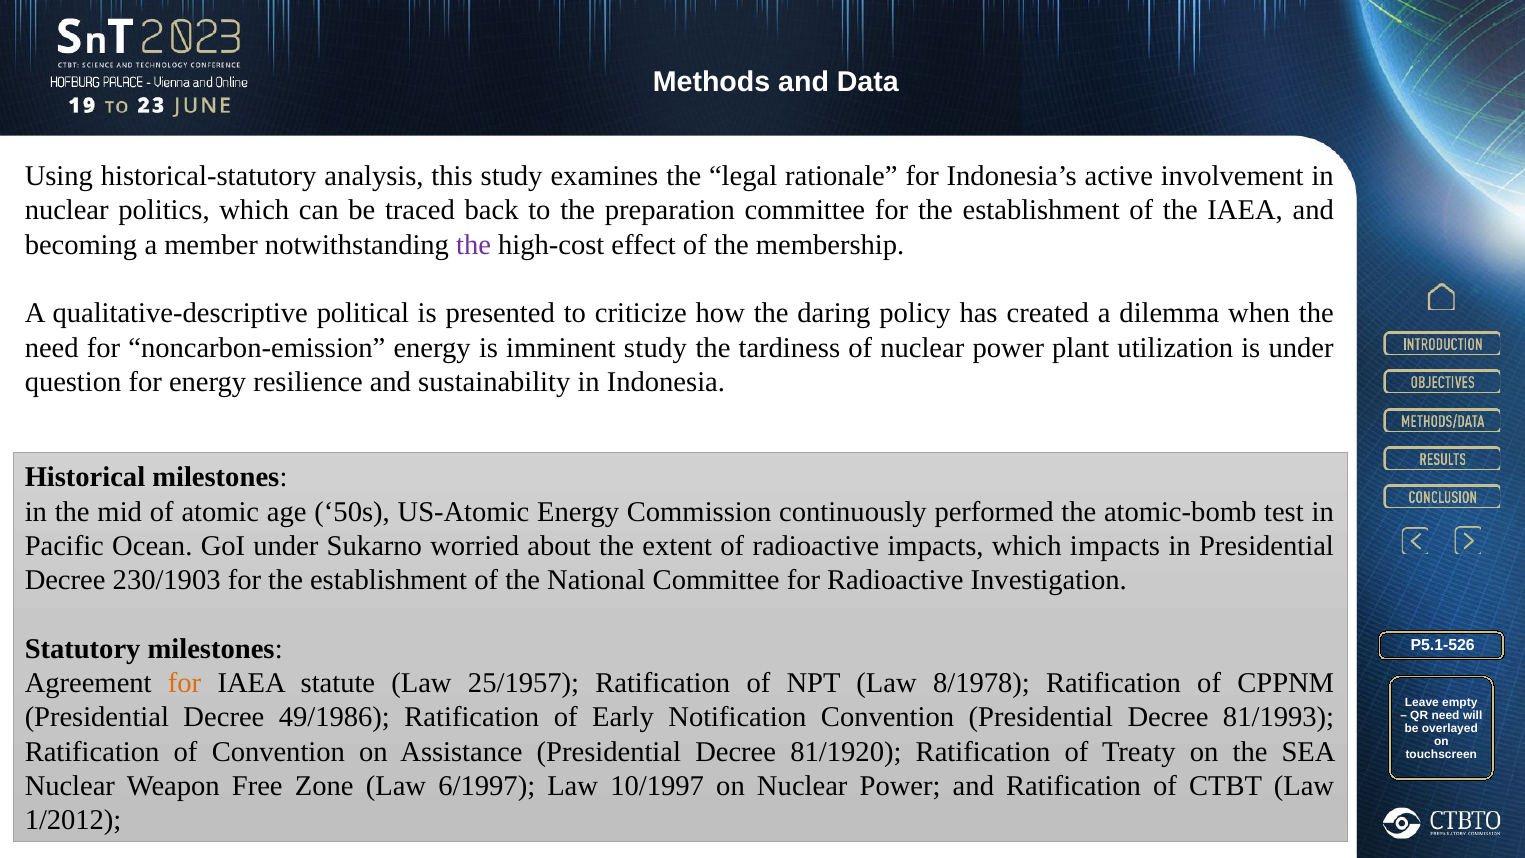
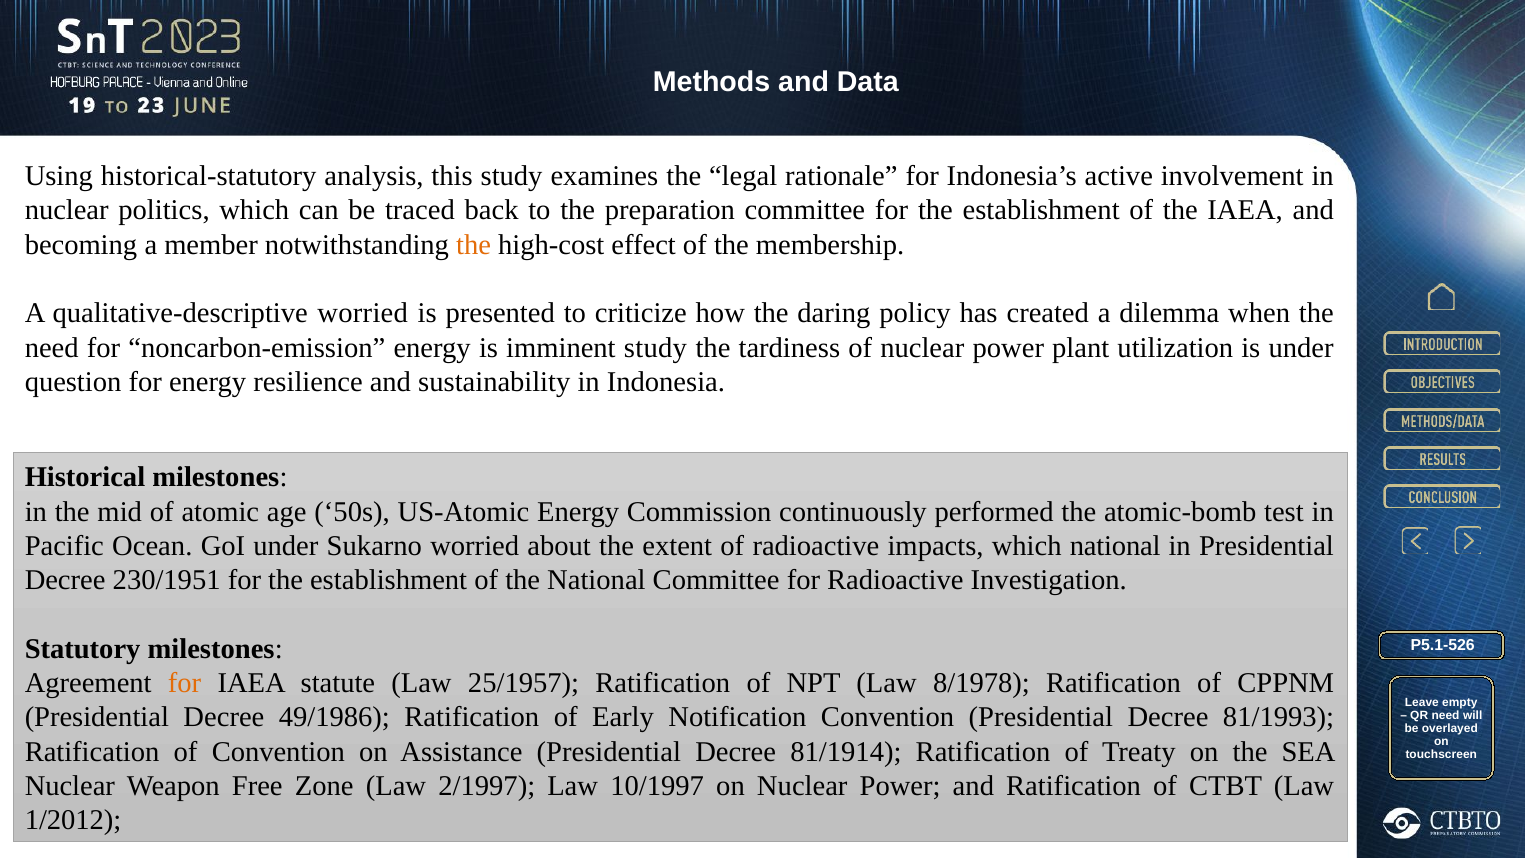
the colour: purple -> orange (474, 245)
qualitative-descriptive political: political -> worried (363, 313)
which impacts: impacts -> national (1115, 546)
230/1903: 230/1903 -> 230/1951 (167, 580)
81/1920: 81/1920 -> 81/1914 (846, 752)
6/1997: 6/1997 -> 2/1997 (487, 786)
